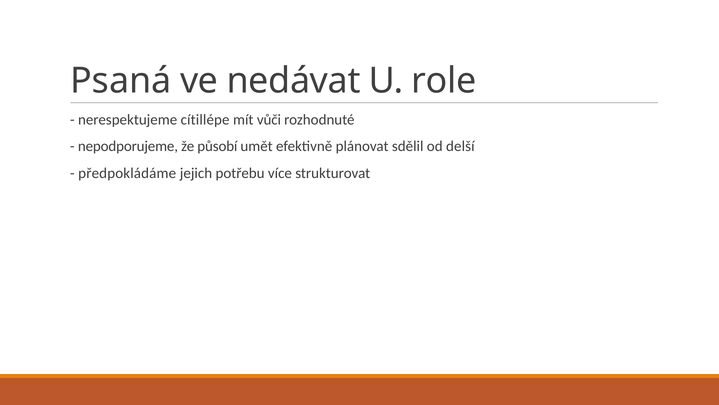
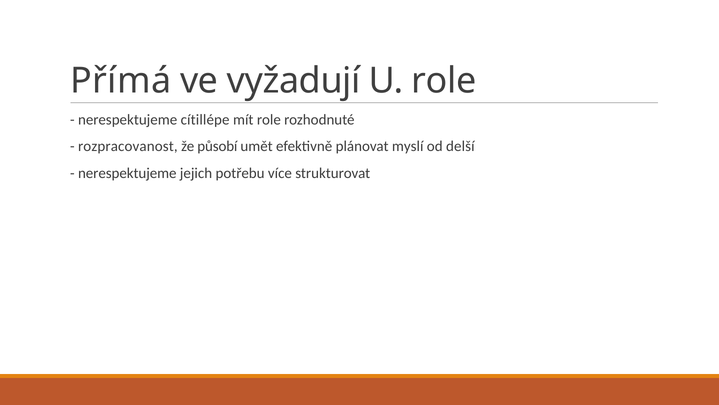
Psaná: Psaná -> Přímá (121, 81)
nedávat: nedávat -> vyžadují (294, 81)
mít vůči: vůči -> role (269, 120)
nepodporujeme: nepodporujeme -> rozpracovanost (128, 146)
sdělil: sdělil -> myslí (408, 146)
předpokládáme: předpokládáme -> nerespektujeme (127, 173)
